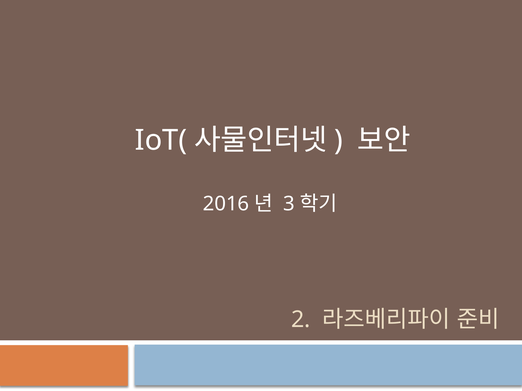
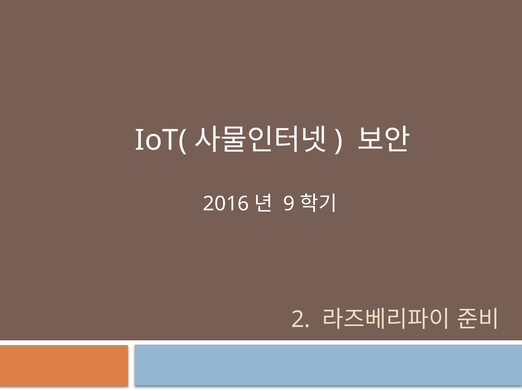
3: 3 -> 9 (289, 204)
